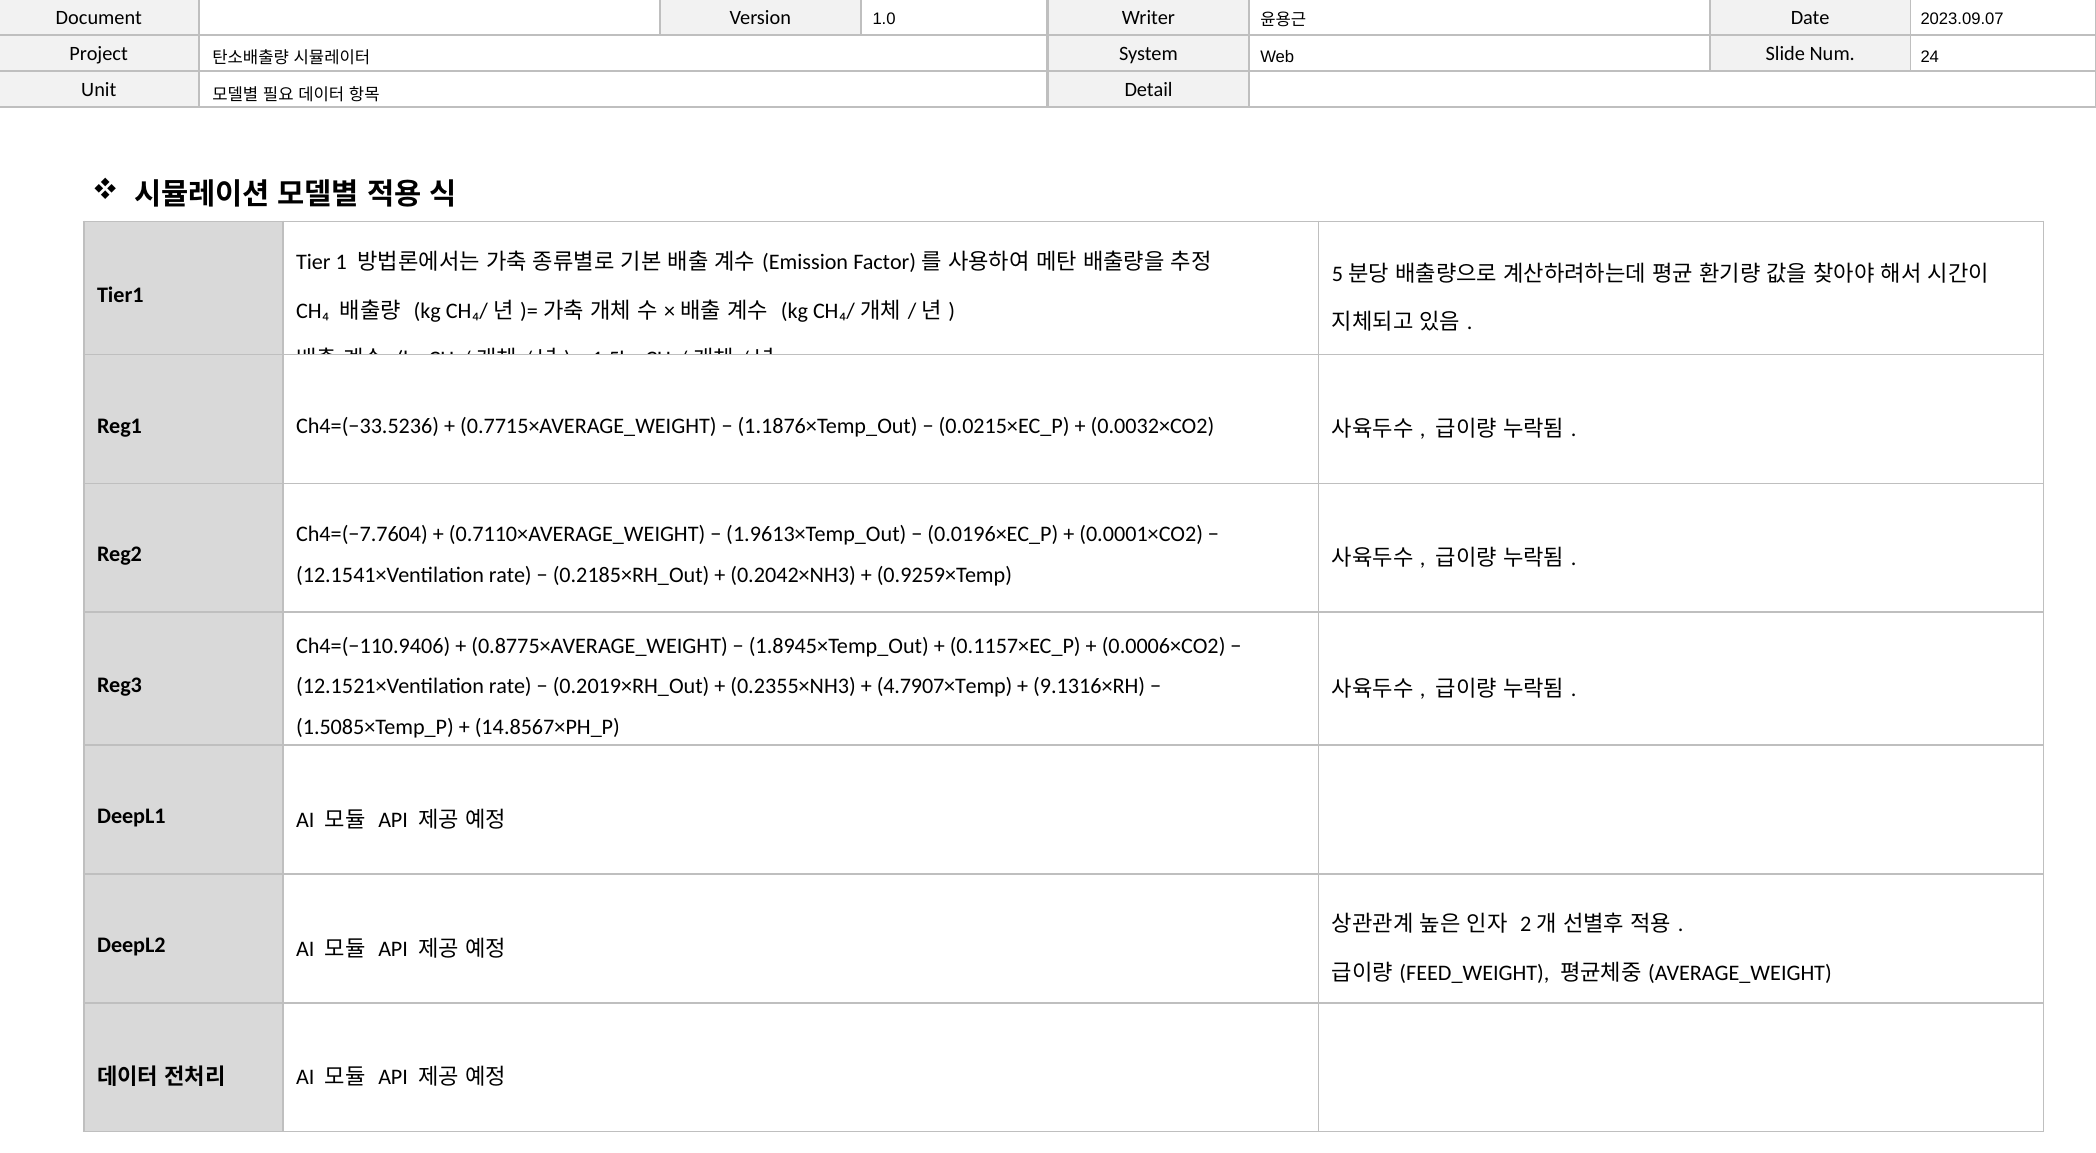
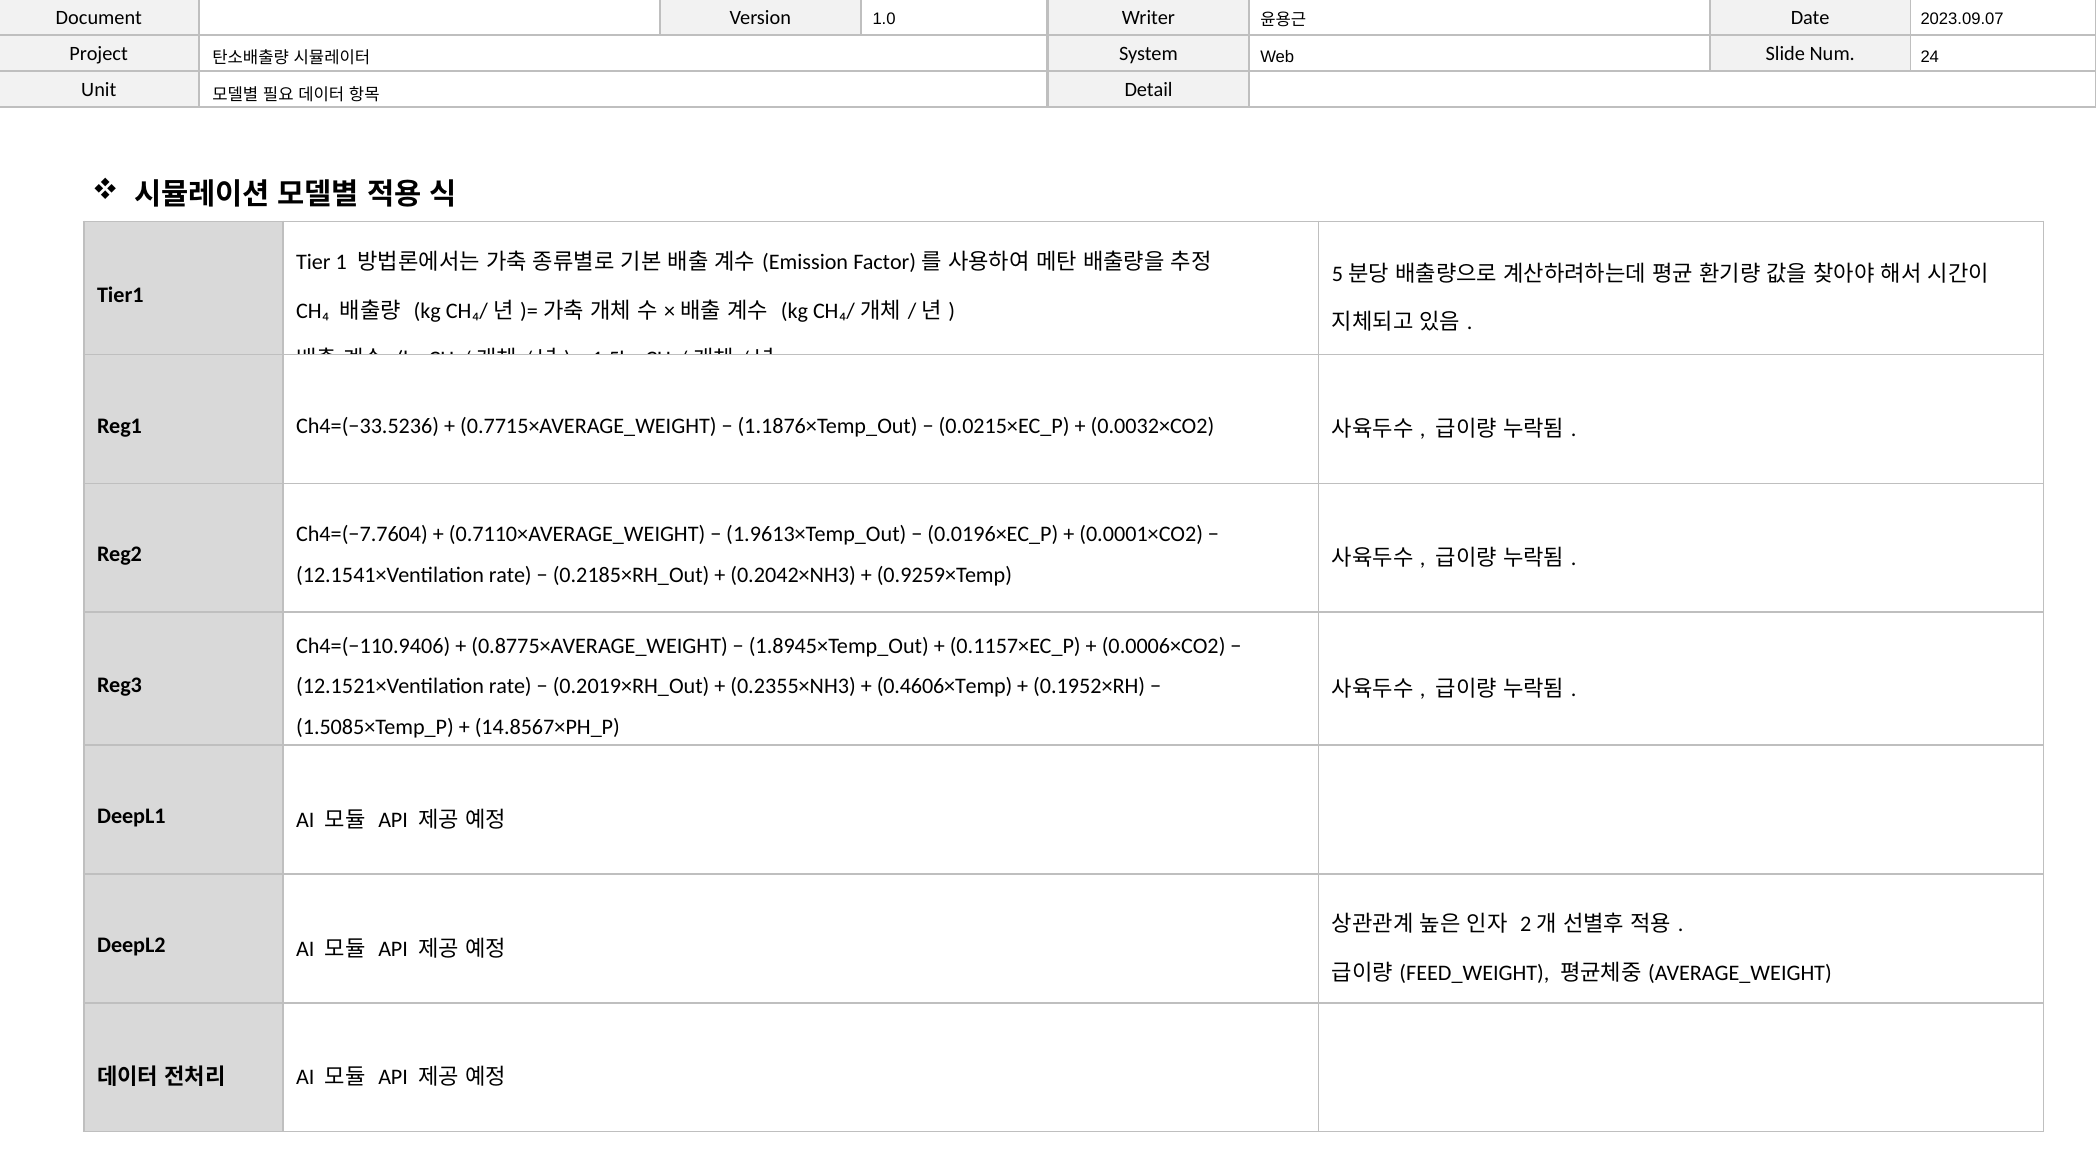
4.7907×Temp: 4.7907×Temp -> 0.4606×Temp (945, 686)
9.1316×RH: 9.1316×RH -> 0.1952×RH (1089, 686)
